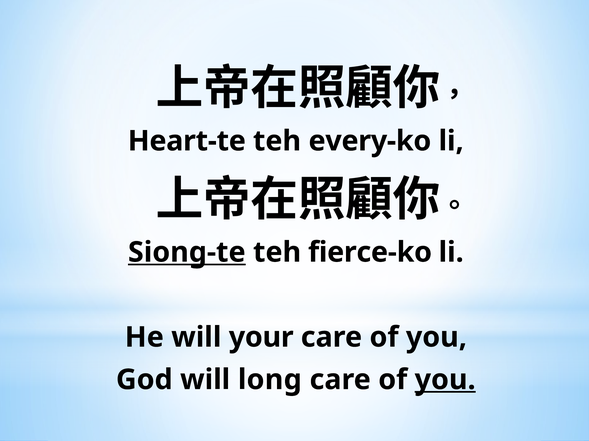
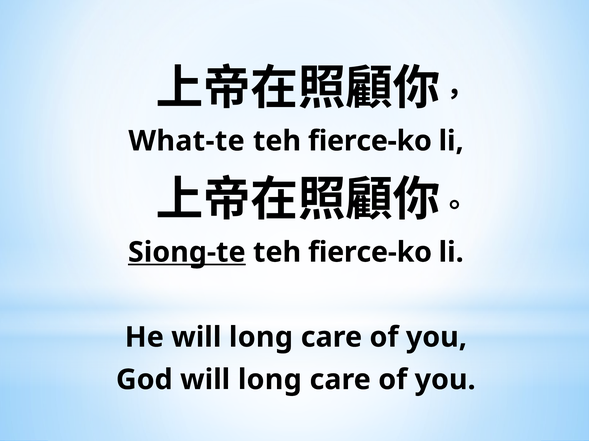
Heart-te: Heart-te -> What-te (187, 141)
every-ko: every-ko -> fierce-ko (370, 141)
He will your: your -> long (261, 338)
you underline: present -> none (445, 380)
